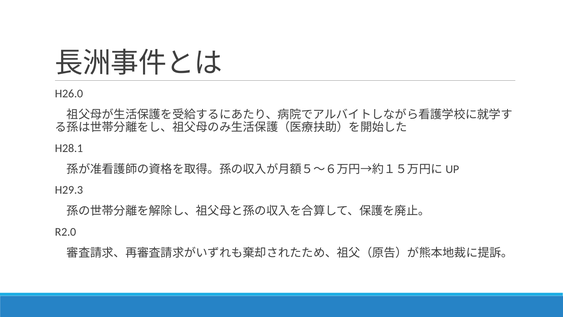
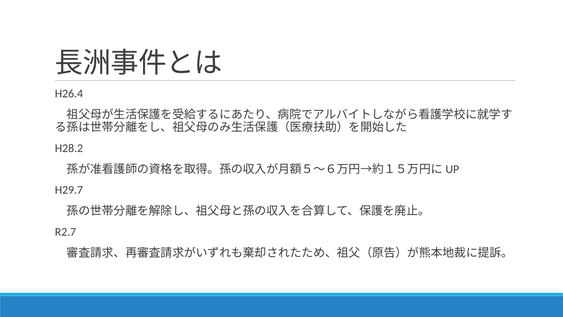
H26.0: H26.0 -> H26.4 (69, 94)
H28.1: H28.1 -> H28.2 (69, 148)
H29.3: H29.3 -> H29.7 (69, 190)
R2.0: R2.0 -> R2.7 (65, 232)
